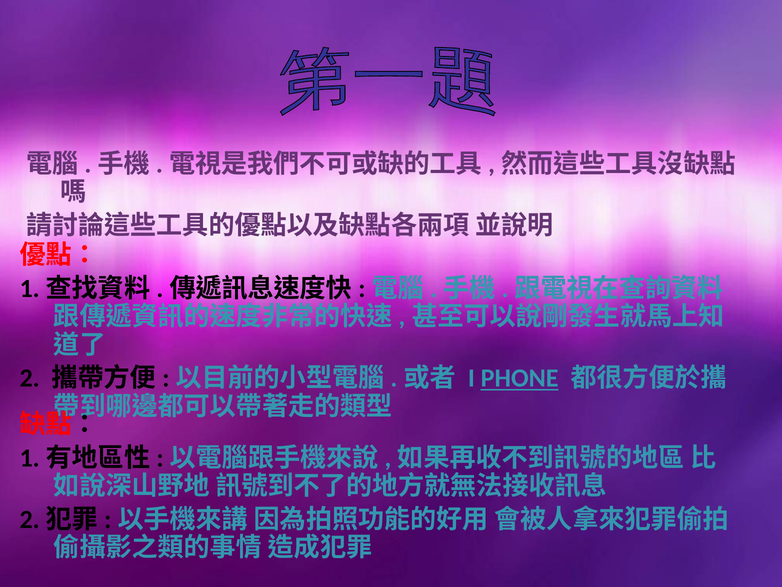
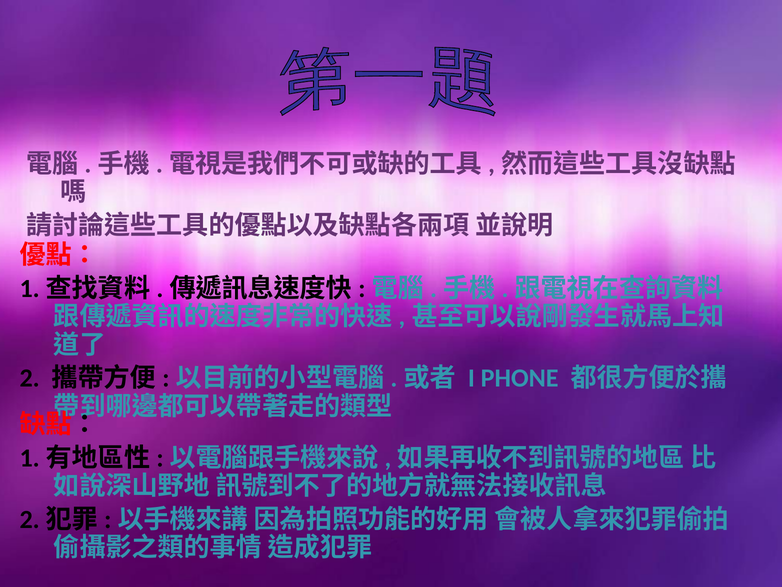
PHONE underline: present -> none (520, 378)
